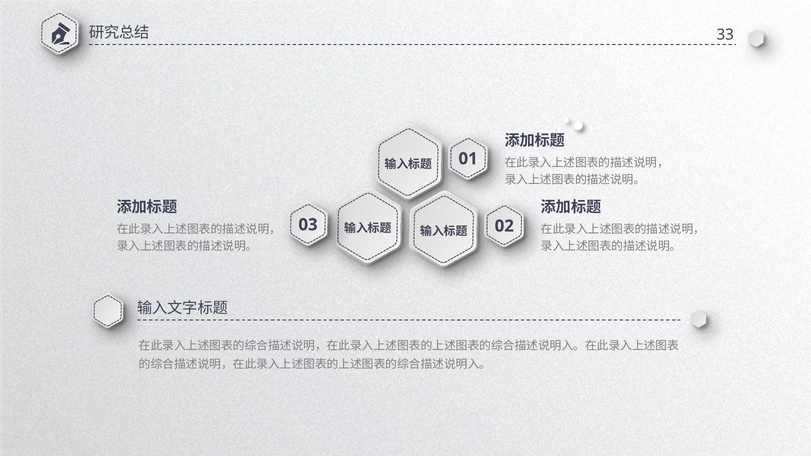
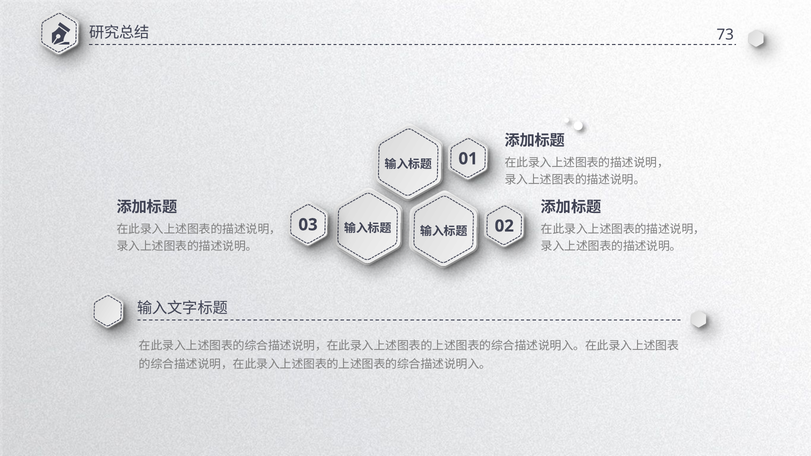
33: 33 -> 73 (725, 35)
